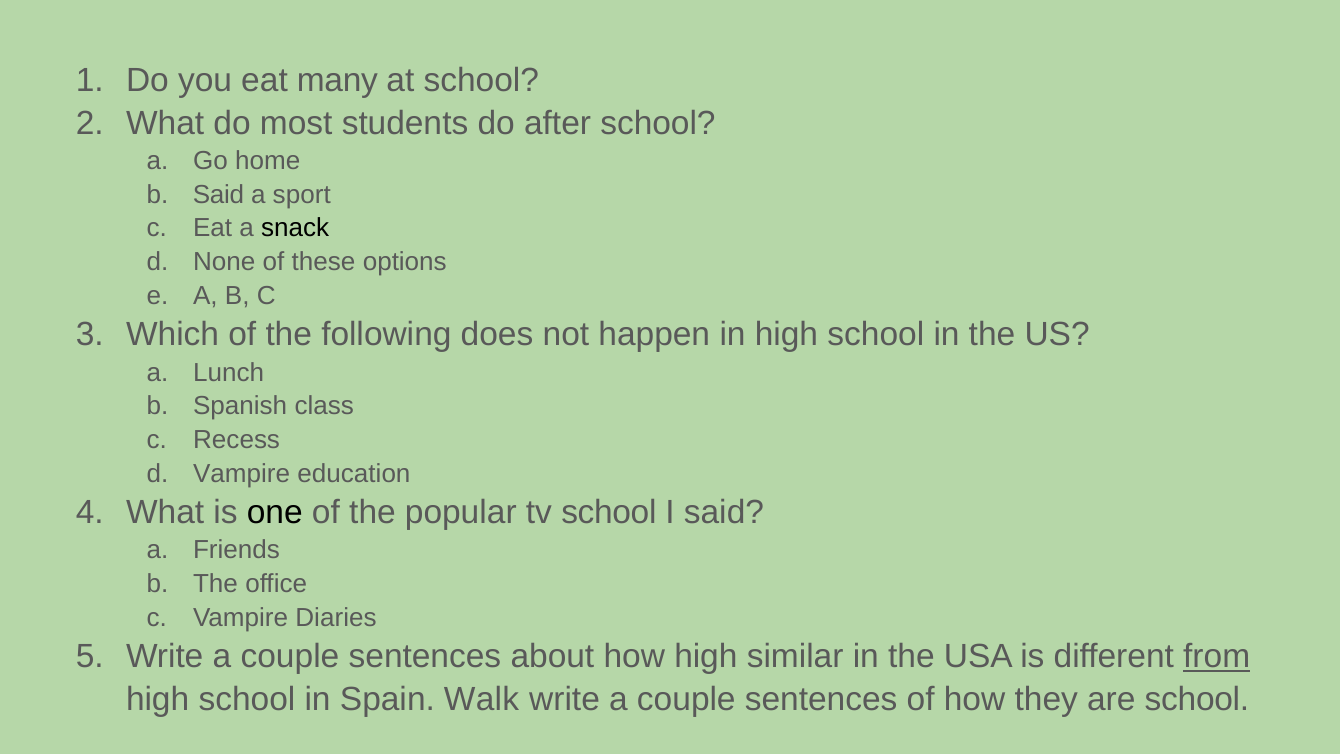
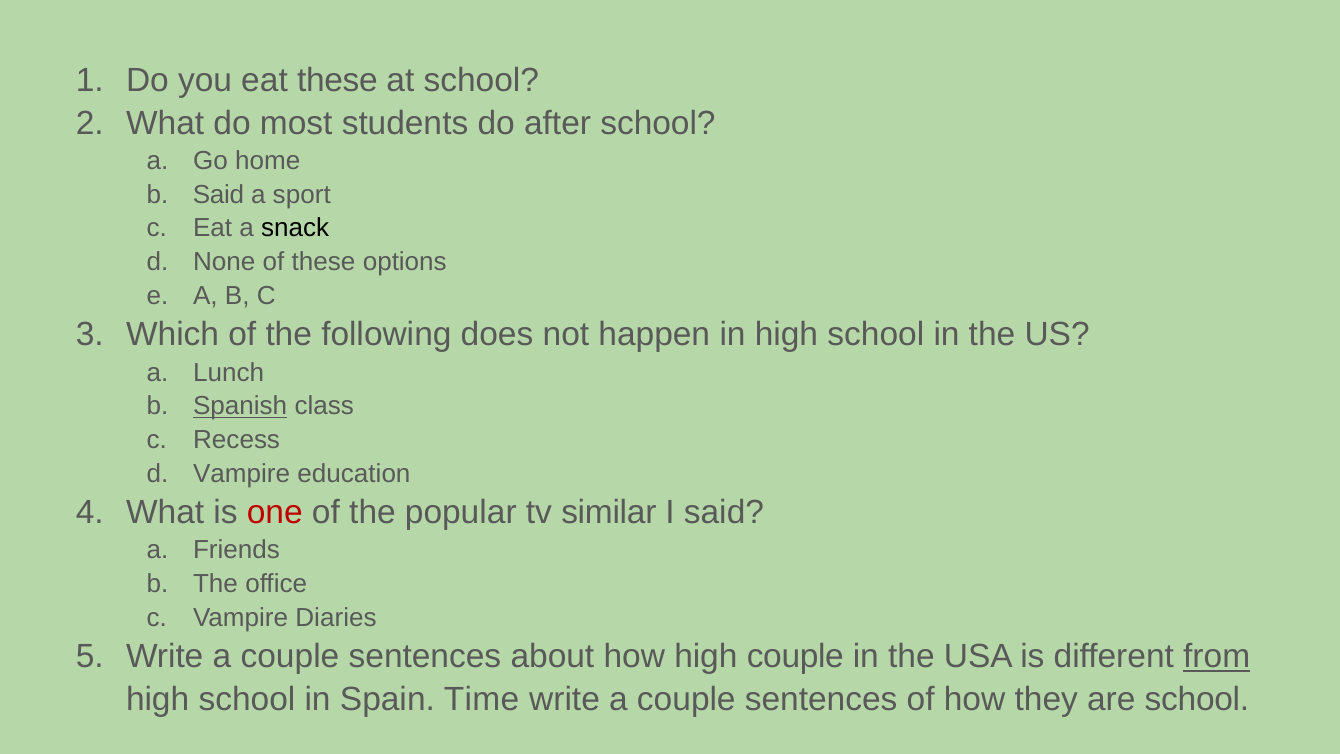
eat many: many -> these (337, 80)
Spanish underline: none -> present (240, 406)
one colour: black -> red (275, 512)
tv school: school -> similar (609, 512)
high similar: similar -> couple (795, 657)
Walk: Walk -> Time (482, 700)
